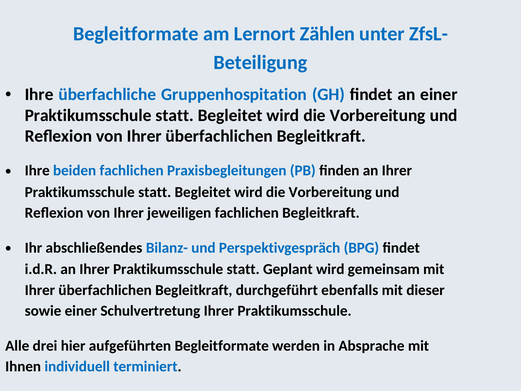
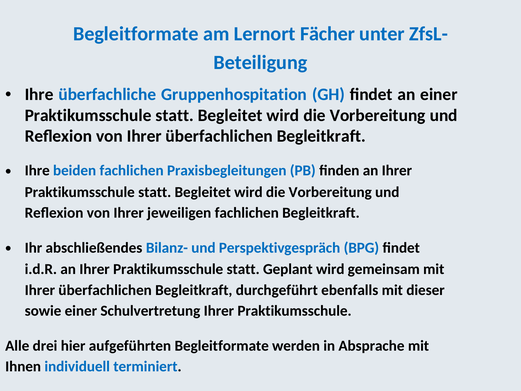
Zählen: Zählen -> Fächer (327, 34)
